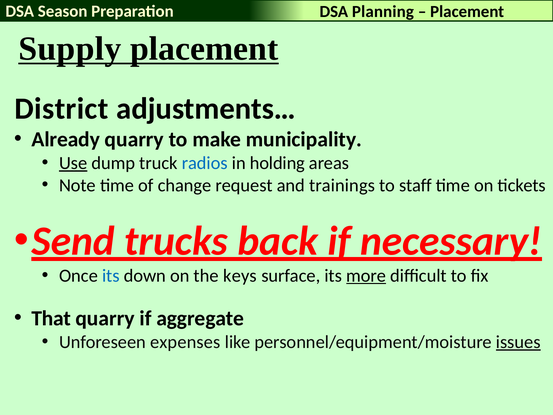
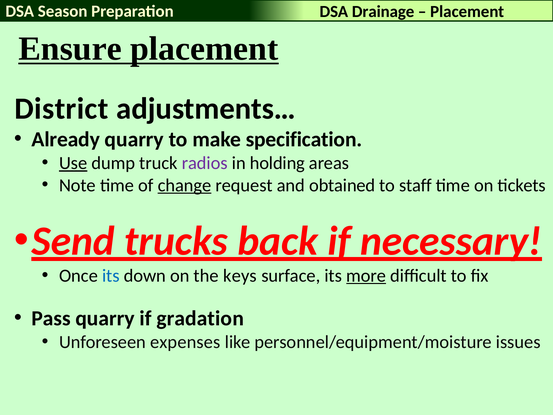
Planning: Planning -> Drainage (383, 11)
Supply: Supply -> Ensure (70, 49)
municipality: municipality -> specification (304, 139)
radios colour: blue -> purple (205, 163)
change underline: none -> present (185, 185)
trainings: trainings -> obtained (342, 185)
That: That -> Pass (51, 318)
aggregate: aggregate -> gradation (200, 318)
issues underline: present -> none (518, 342)
